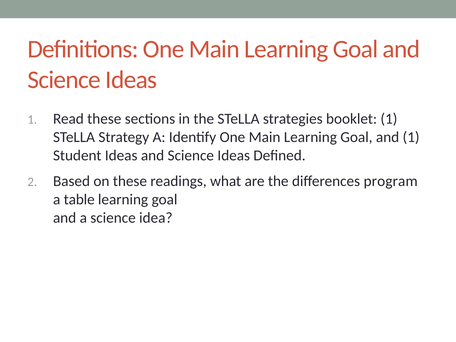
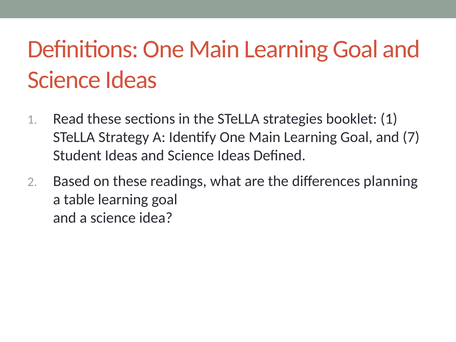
and 1: 1 -> 7 (411, 137)
program: program -> planning (391, 181)
